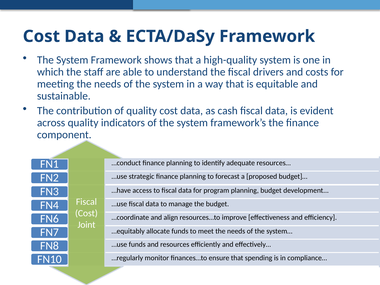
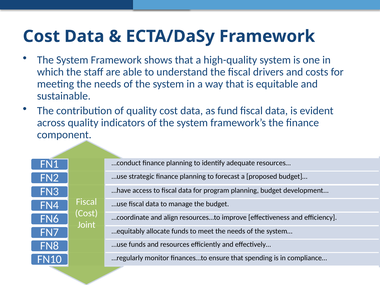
cash: cash -> fund (228, 111)
